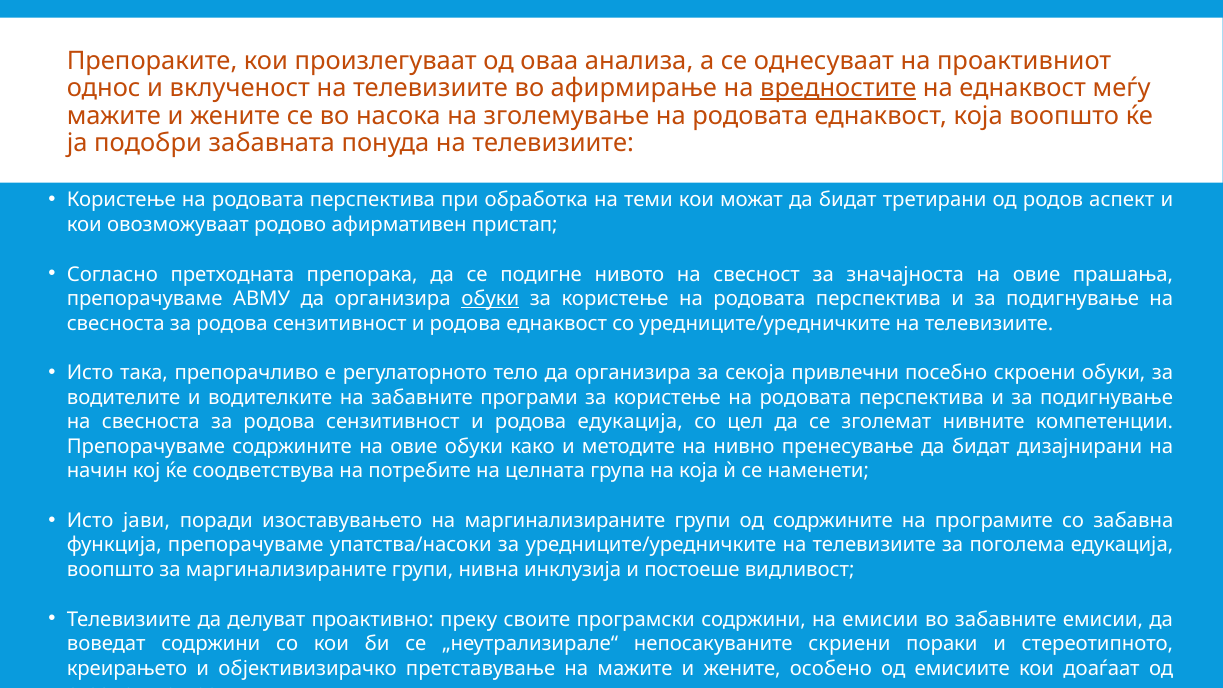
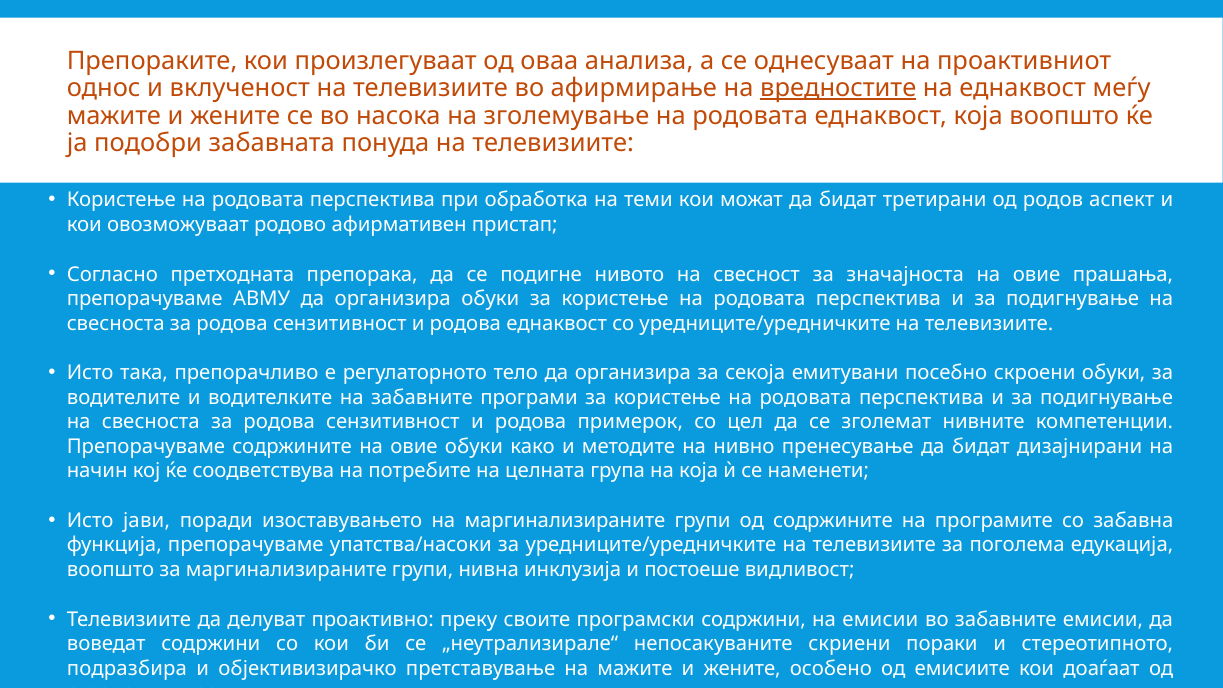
обуки underline: present -> none (490, 299)
привлечни: привлечни -> емитувани (845, 373)
родова едукација: едукација -> примерок (630, 422)
креирањето: креирањето -> подразбира (127, 668)
